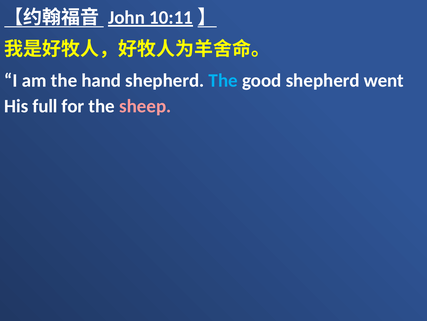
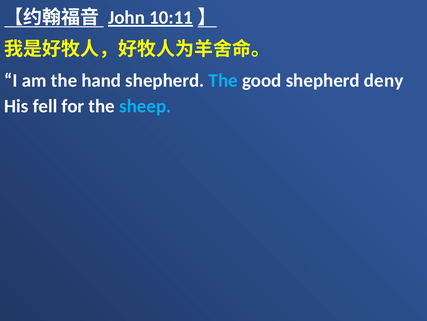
went: went -> deny (384, 80)
full: full -> fell (45, 106)
sheep colour: pink -> light blue (145, 106)
